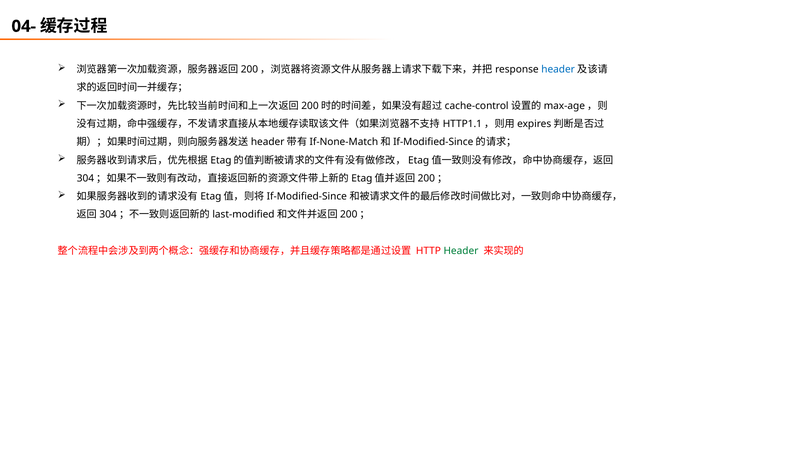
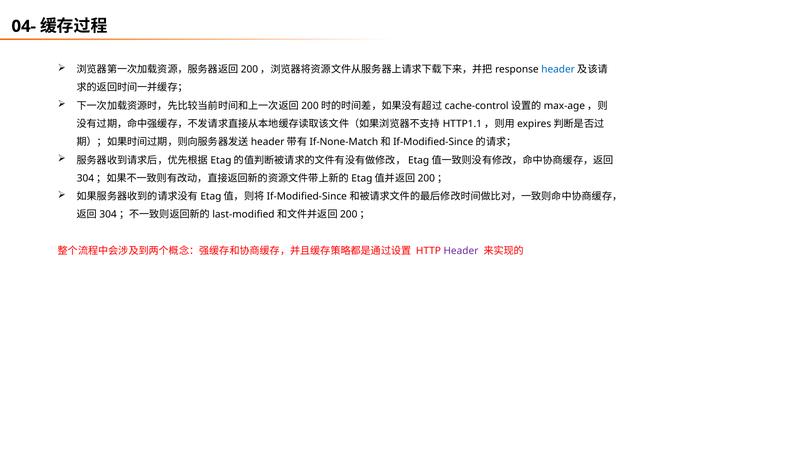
Header colour: green -> purple (461, 251)
